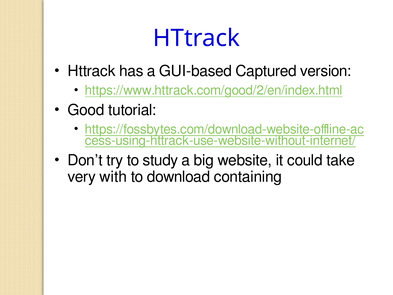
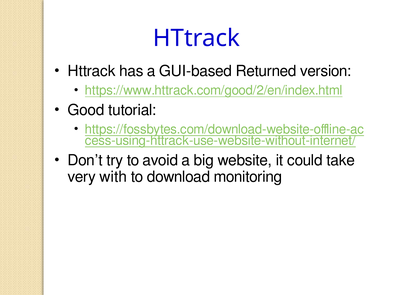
Captured: Captured -> Returned (266, 71)
study: study -> avoid (160, 160)
containing: containing -> monitoring (248, 177)
